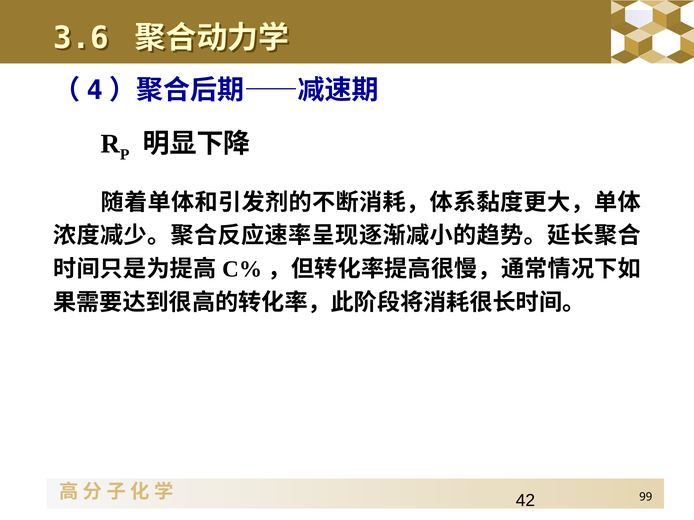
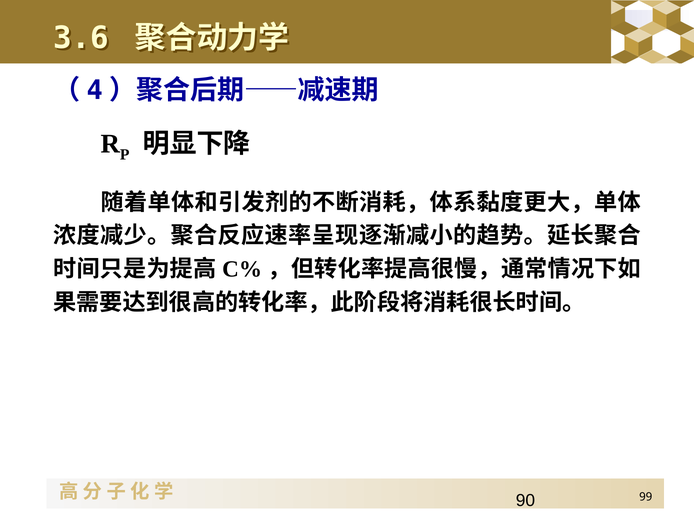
42: 42 -> 90 (525, 501)
